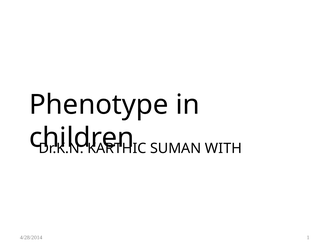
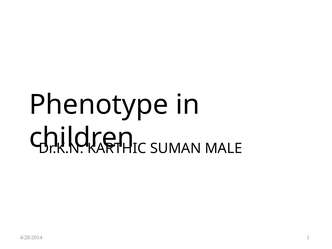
WITH: WITH -> MALE (224, 148)
